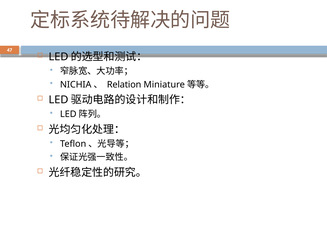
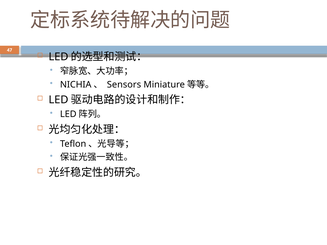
Relation: Relation -> Sensors (124, 85)
